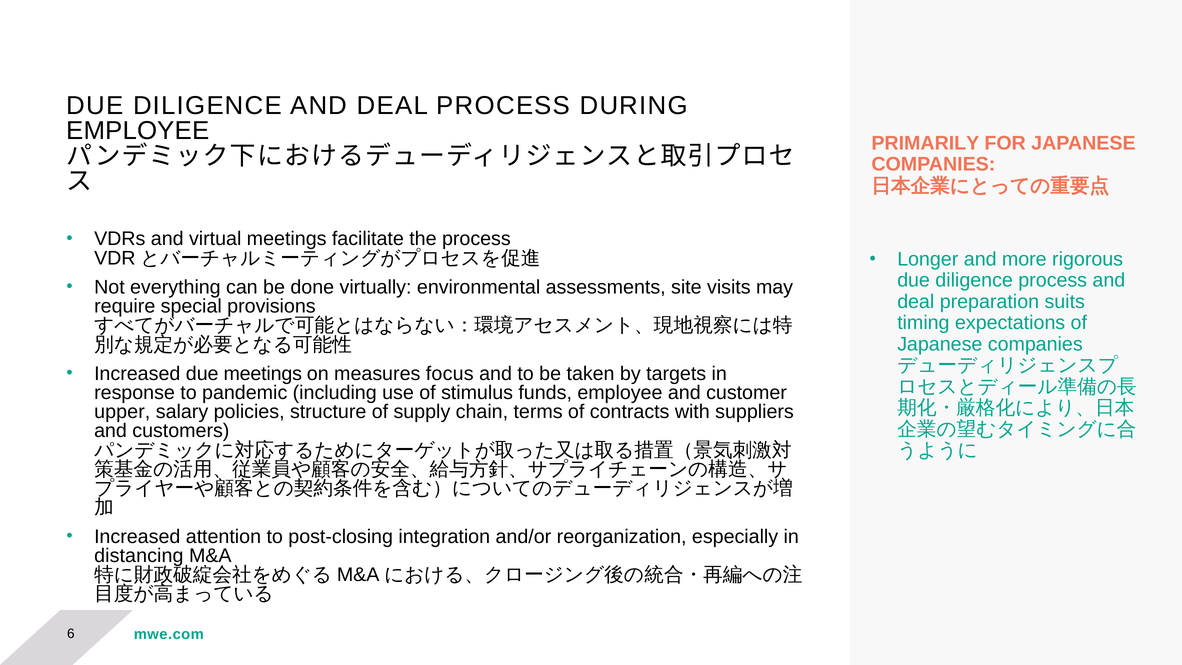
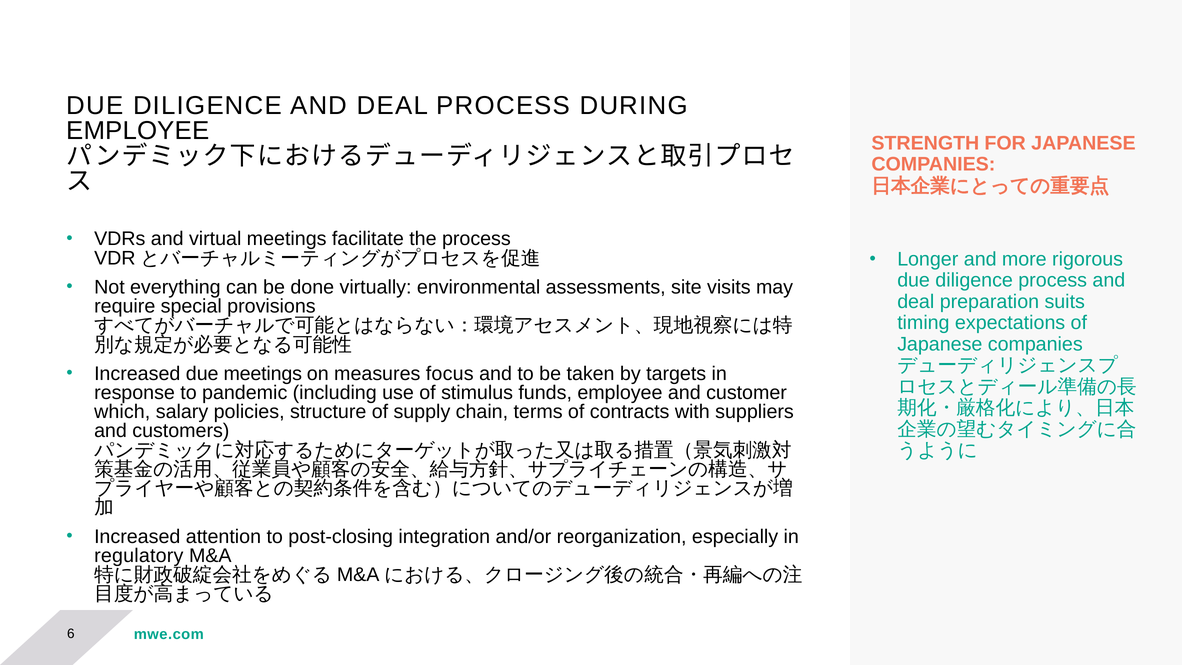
PRIMARILY: PRIMARILY -> STRENGTH (925, 143)
upper: upper -> which (122, 412)
distancing: distancing -> regulatory (139, 556)
